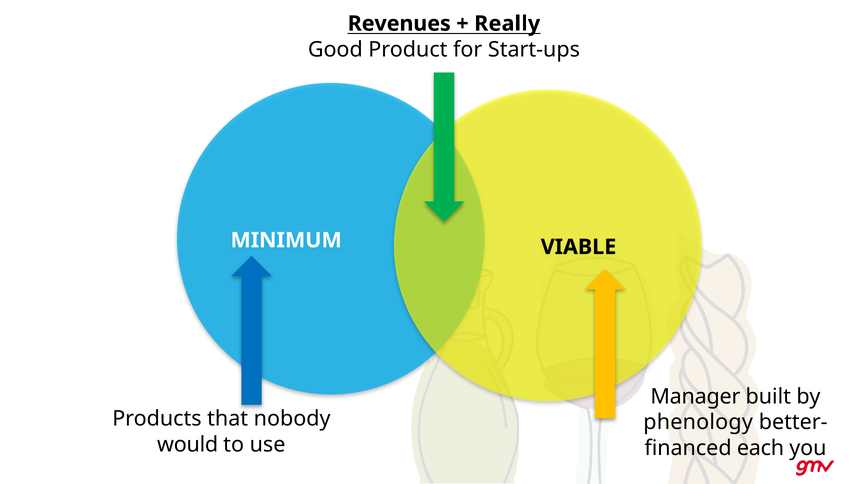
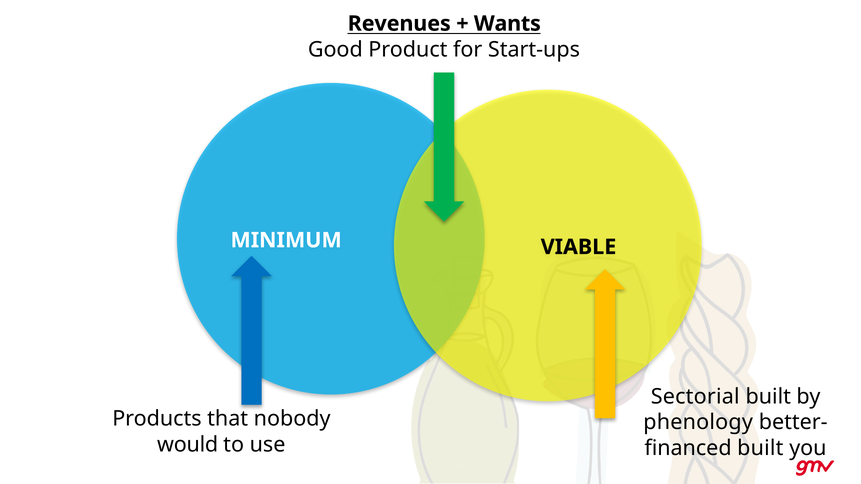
Really: Really -> Wants (507, 24)
Manager: Manager -> Sectorial (695, 397)
each: each -> built (760, 449)
